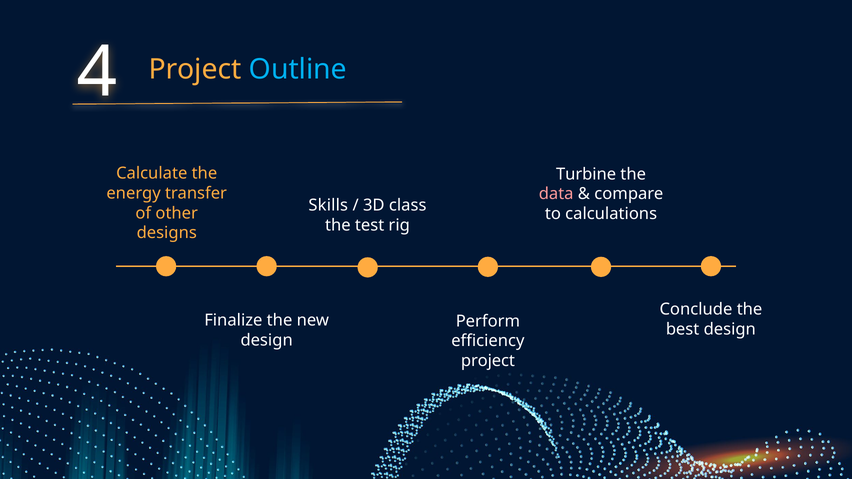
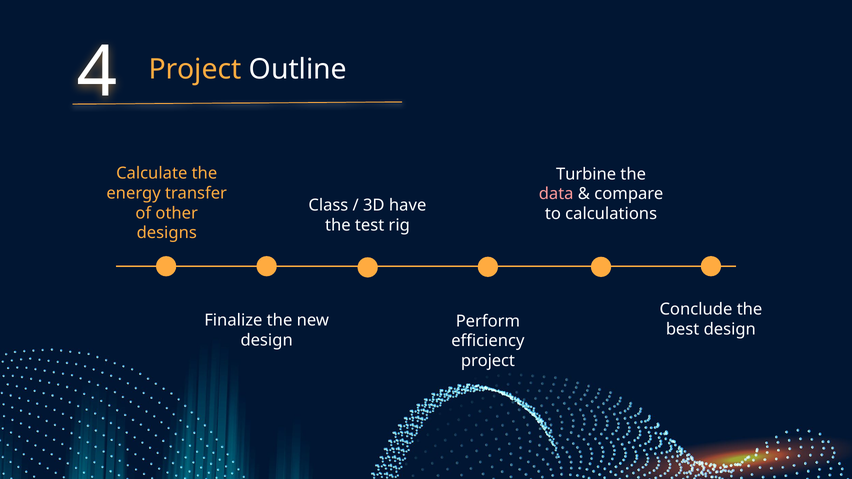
Outline colour: light blue -> white (298, 69)
Skills: Skills -> Class (328, 205)
class: class -> have (408, 205)
